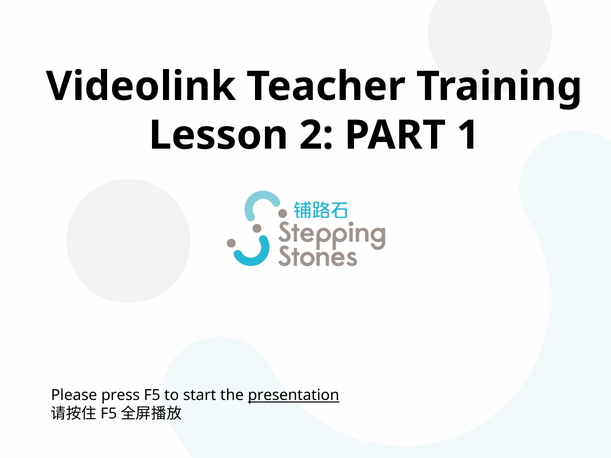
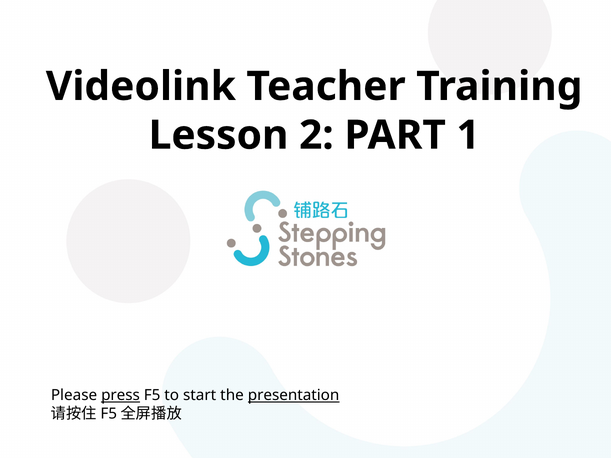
press underline: none -> present (120, 396)
